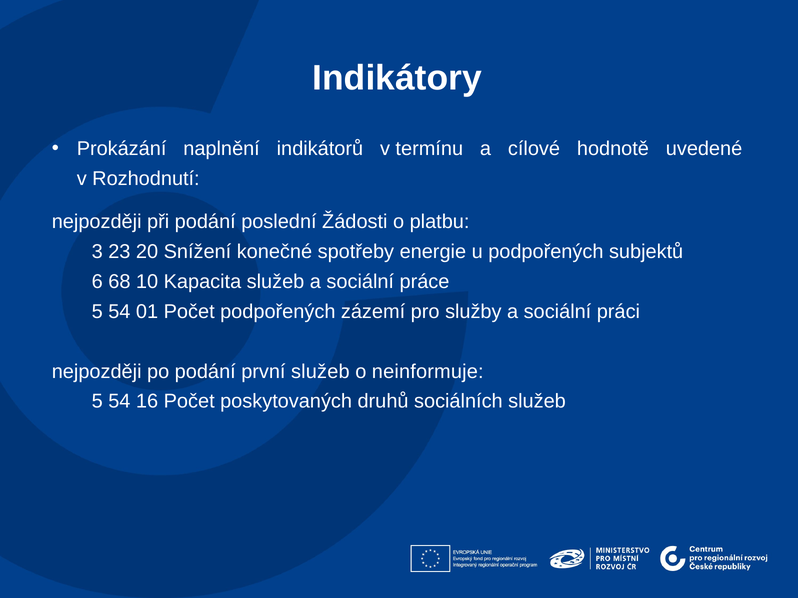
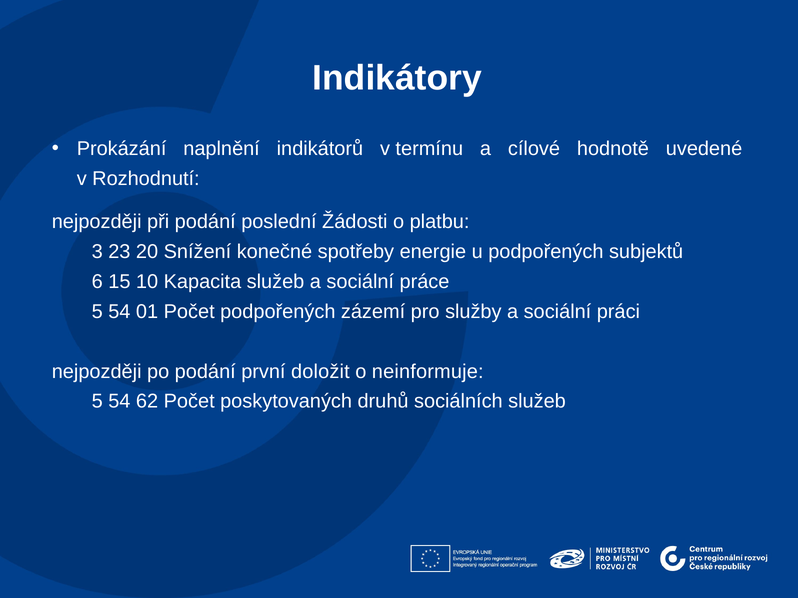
68: 68 -> 15 (119, 282)
první služeb: služeb -> doložit (320, 372)
16: 16 -> 62 (147, 402)
